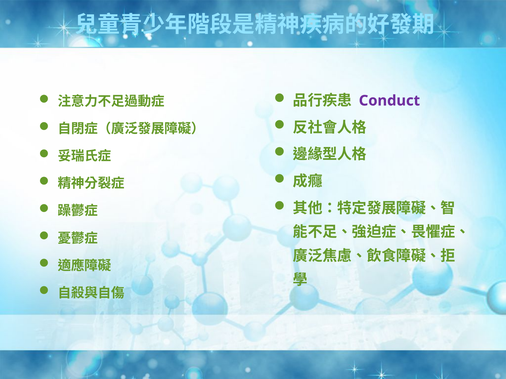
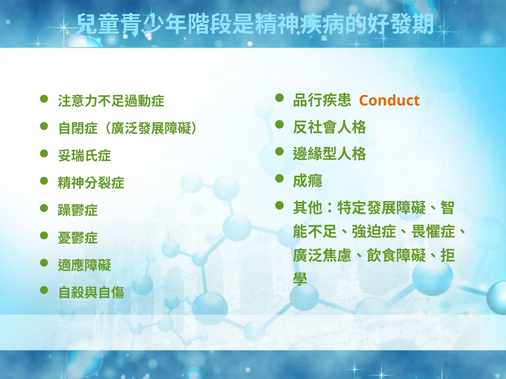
Conduct colour: purple -> orange (389, 101)
